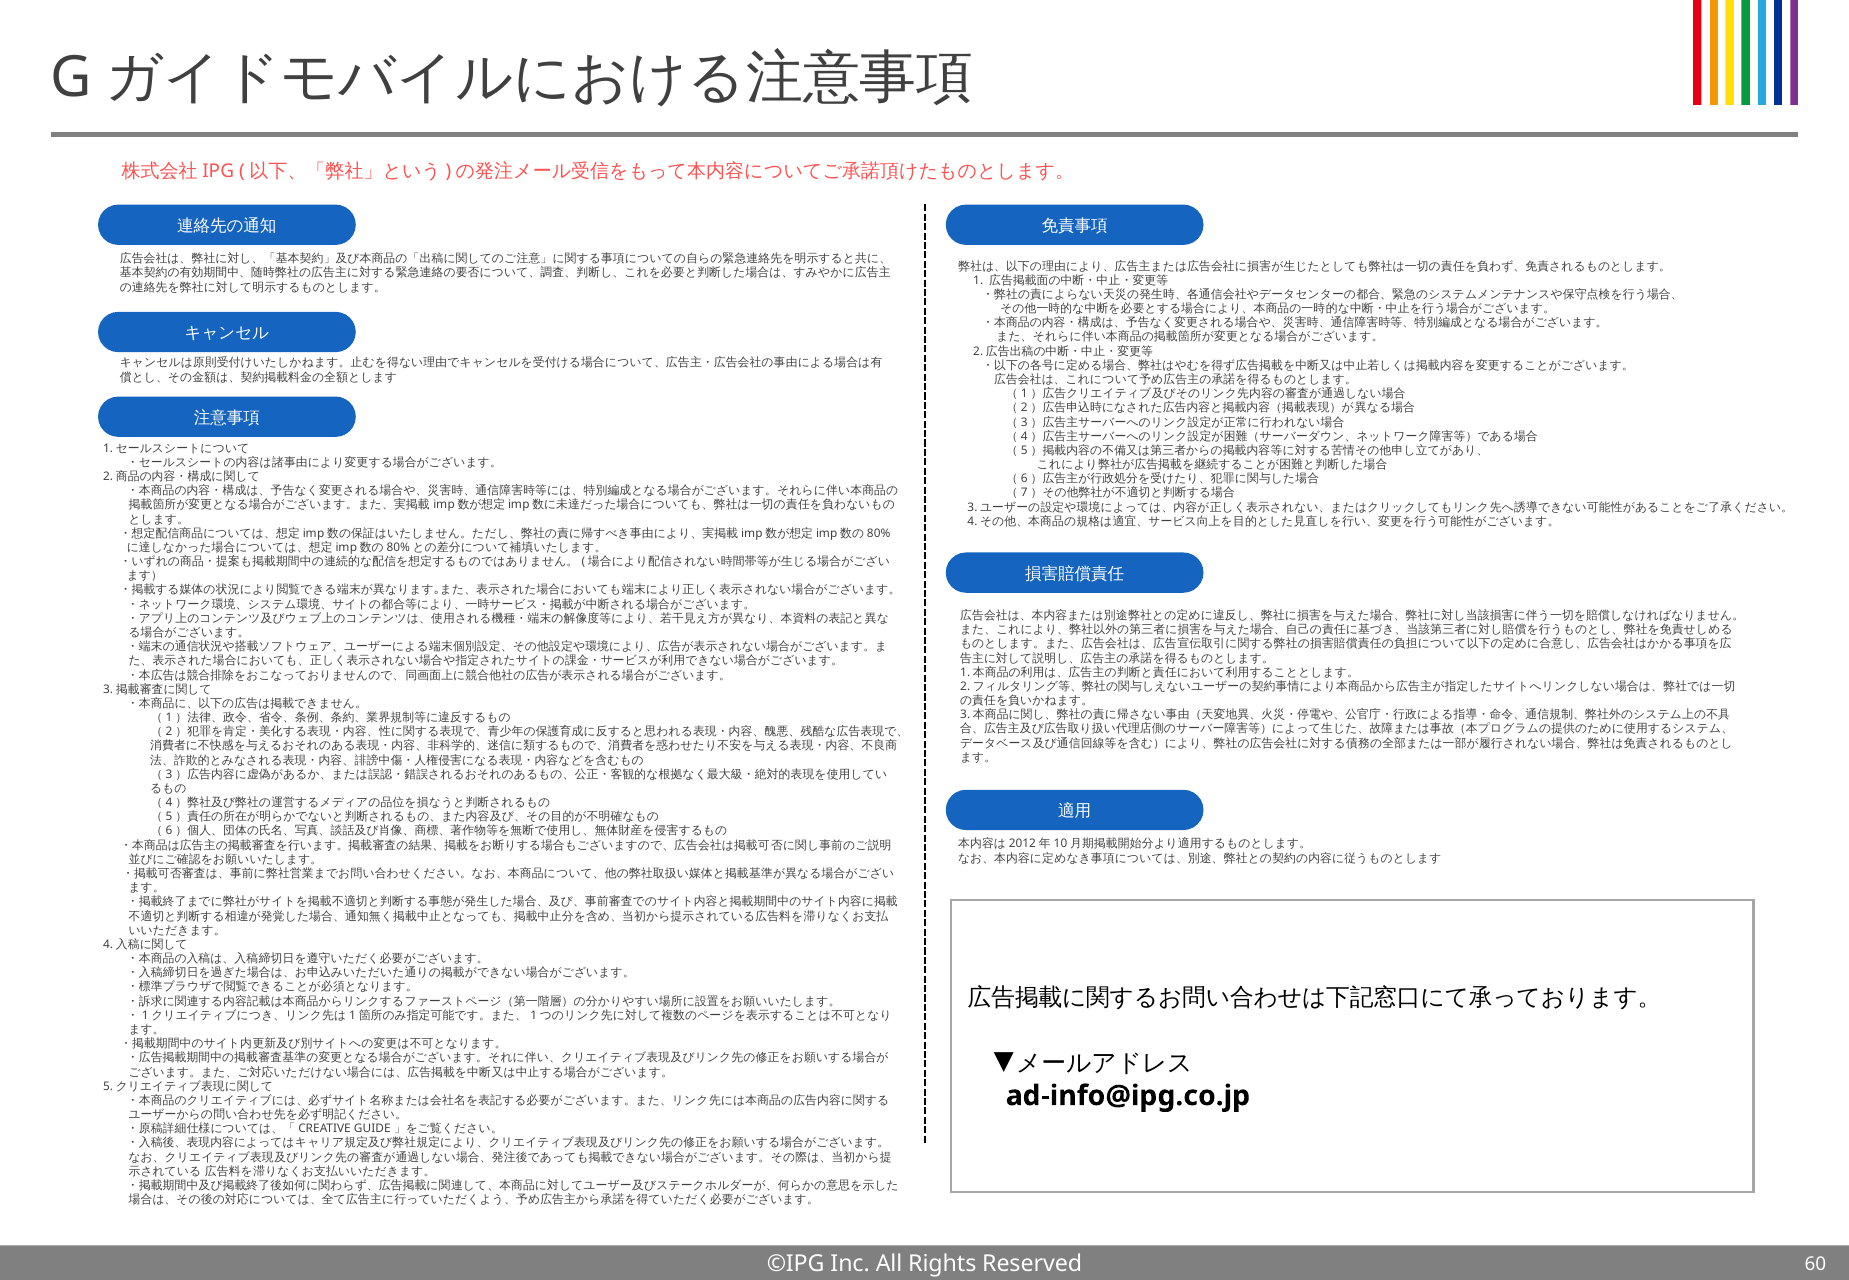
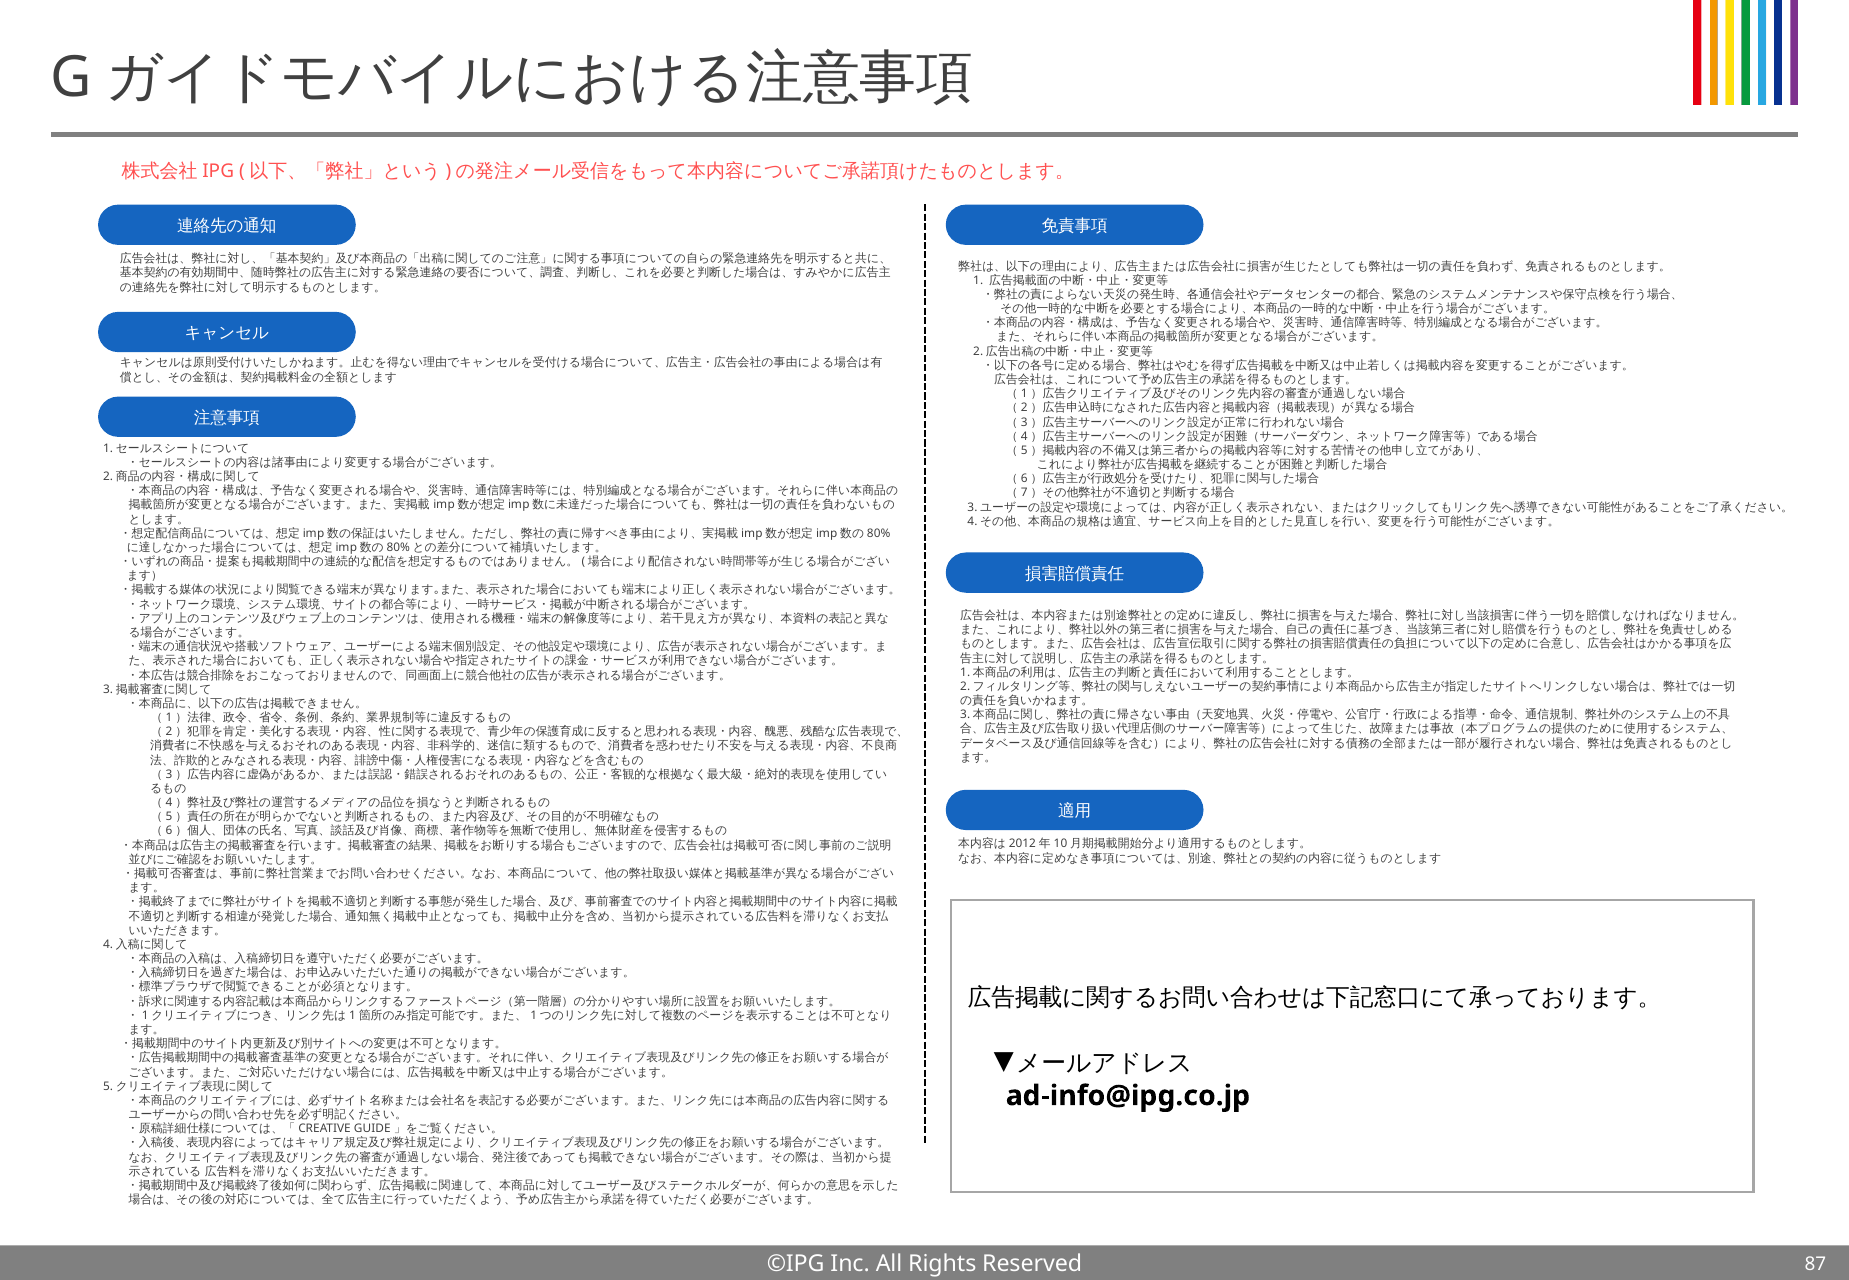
60: 60 -> 87 (1815, 1264)
